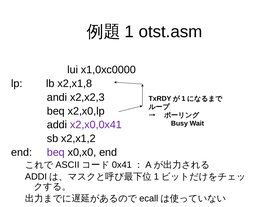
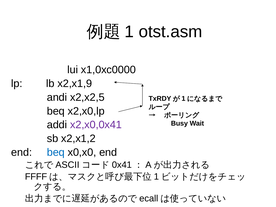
x2,x1,8: x2,x1,8 -> x2,x1,9 (75, 84)
x2,x2,3: x2,x2,3 -> x2,x2,5 (87, 97)
beq colour: purple -> blue (56, 152)
ADDI: ADDI -> FFFF (36, 177)
